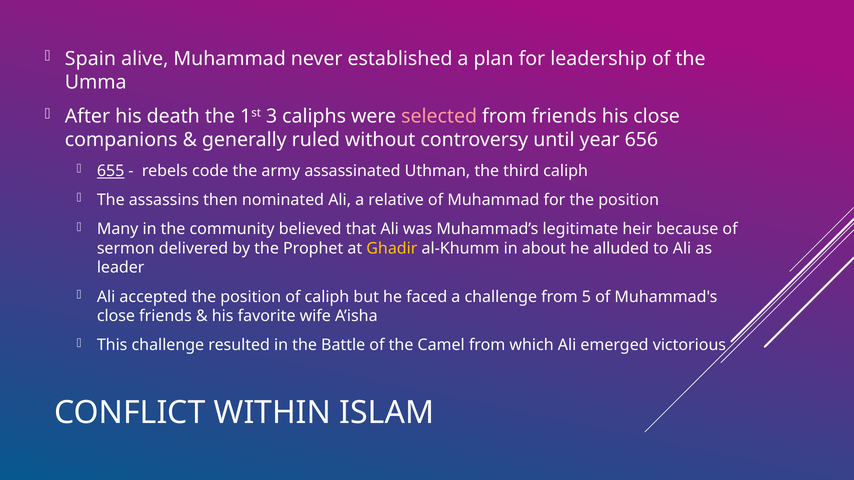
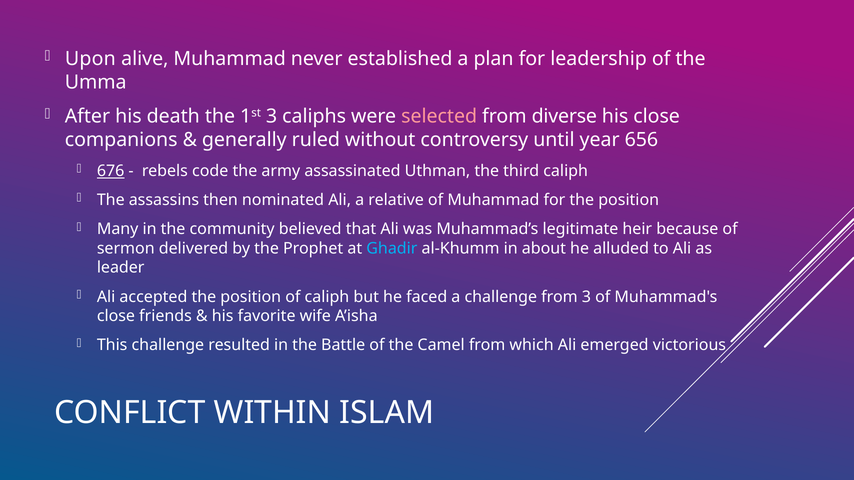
Spain: Spain -> Upon (90, 59)
from friends: friends -> diverse (564, 116)
655: 655 -> 676 (111, 171)
Ghadir colour: yellow -> light blue (392, 249)
from 5: 5 -> 3 (586, 297)
